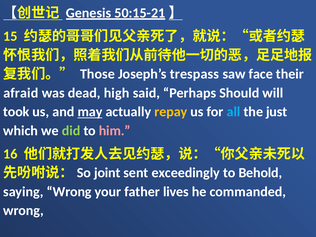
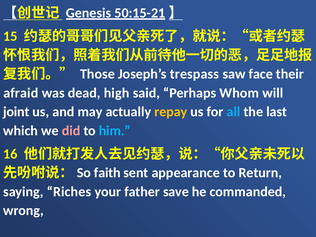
Should: Should -> Whom (239, 93)
took: took -> joint (16, 112)
may underline: present -> none (90, 112)
just: just -> last (277, 112)
did colour: light green -> pink (71, 131)
him colour: pink -> light blue (115, 131)
joint: joint -> faith (107, 173)
exceedingly: exceedingly -> appearance (186, 173)
Behold: Behold -> Return (260, 173)
saying Wrong: Wrong -> Riches (69, 192)
lives: lives -> save (176, 192)
